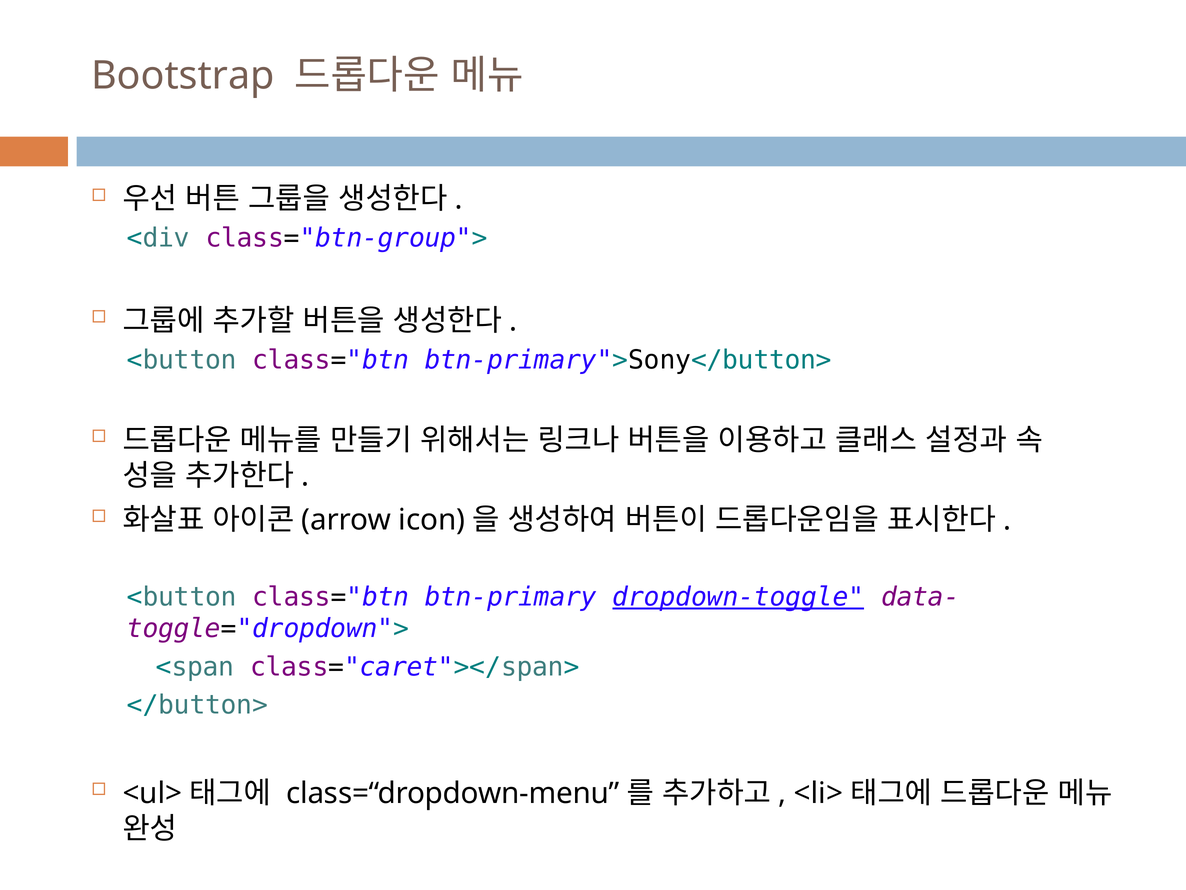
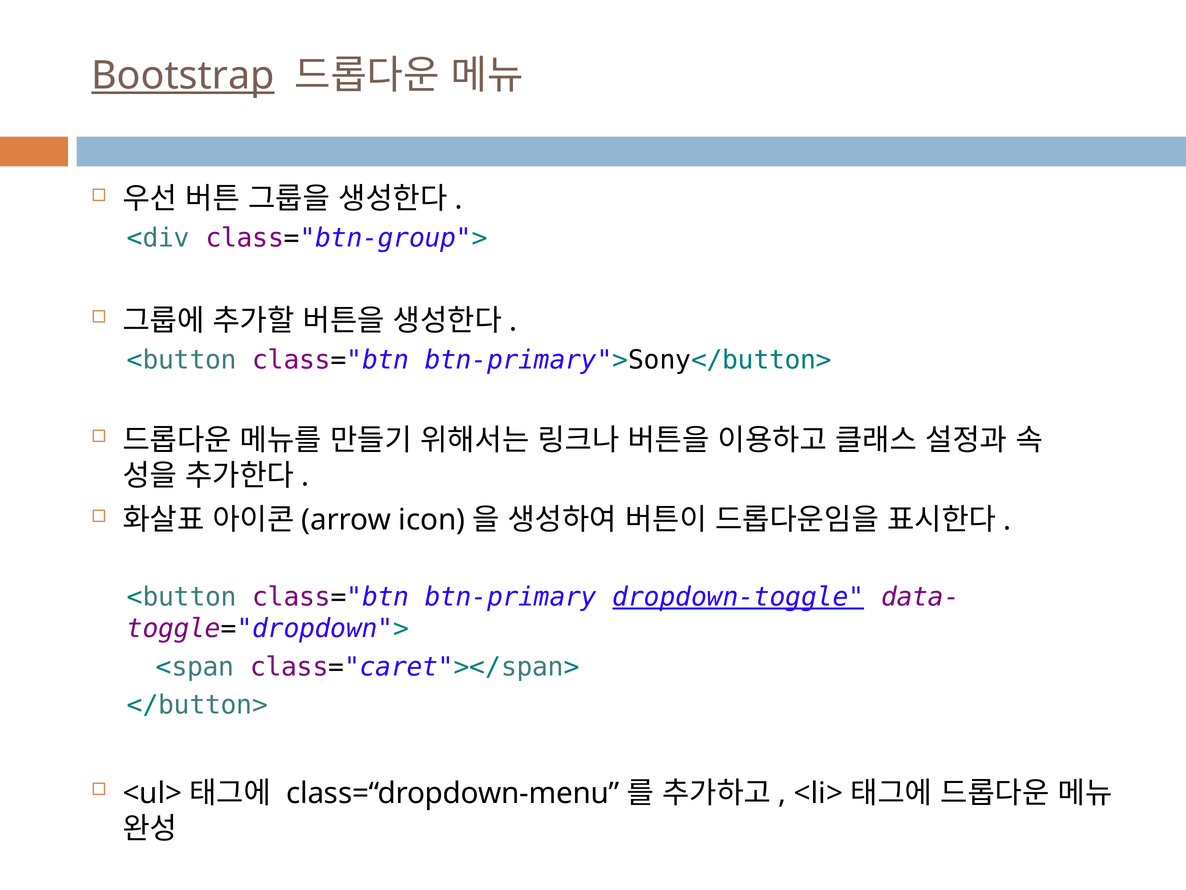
Bootstrap underline: none -> present (183, 76)
